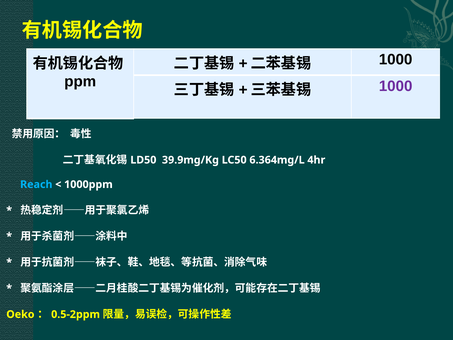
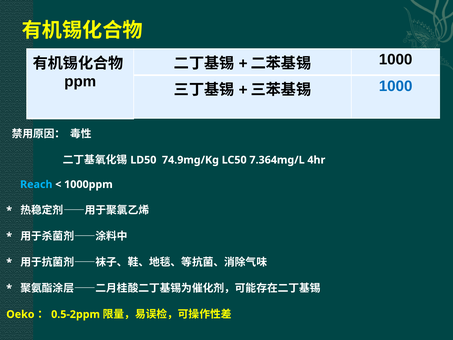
1000 colour: purple -> blue (396, 86)
39.9mg/Kg: 39.9mg/Kg -> 74.9mg/Kg (190, 160)
6.364mg/L: 6.364mg/L -> 7.364mg/L (277, 160)
